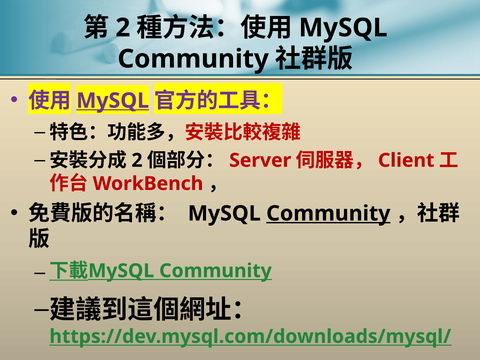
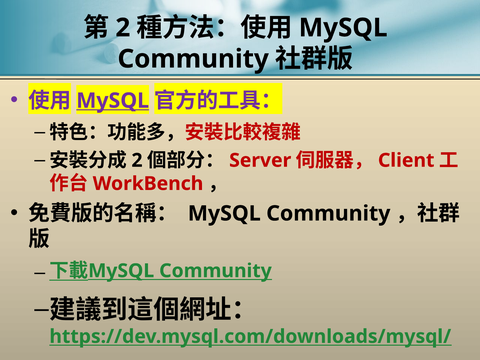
Community underline: present -> none (328, 213)
